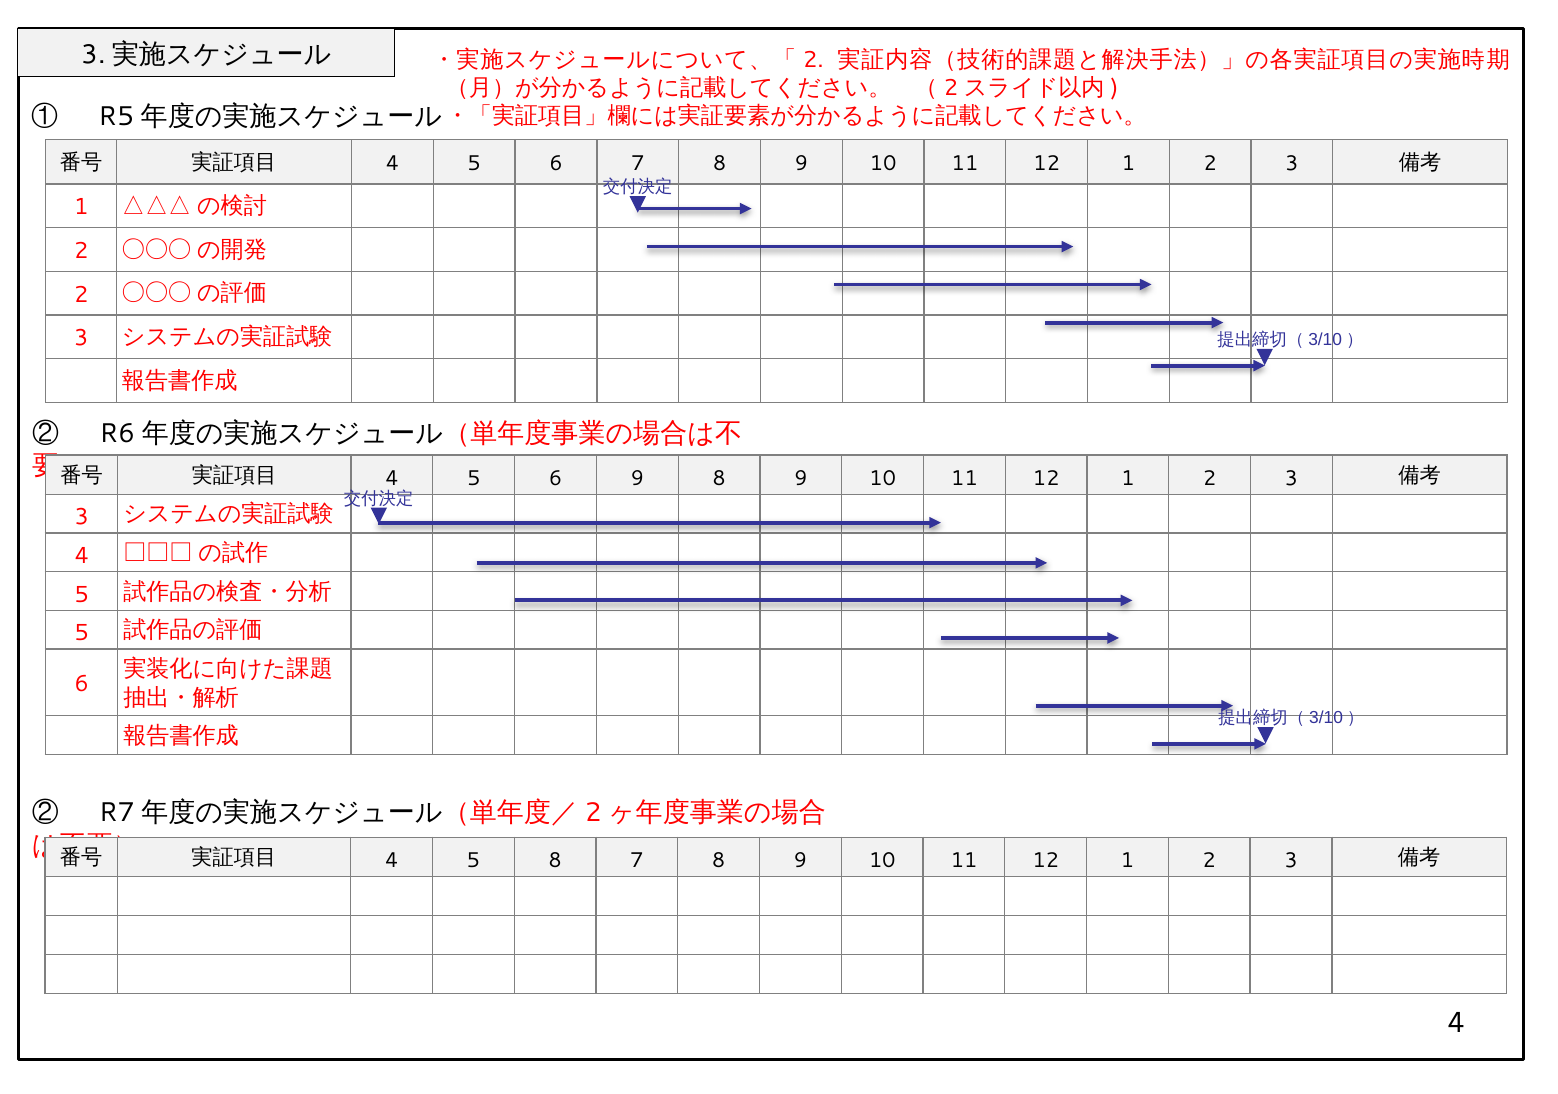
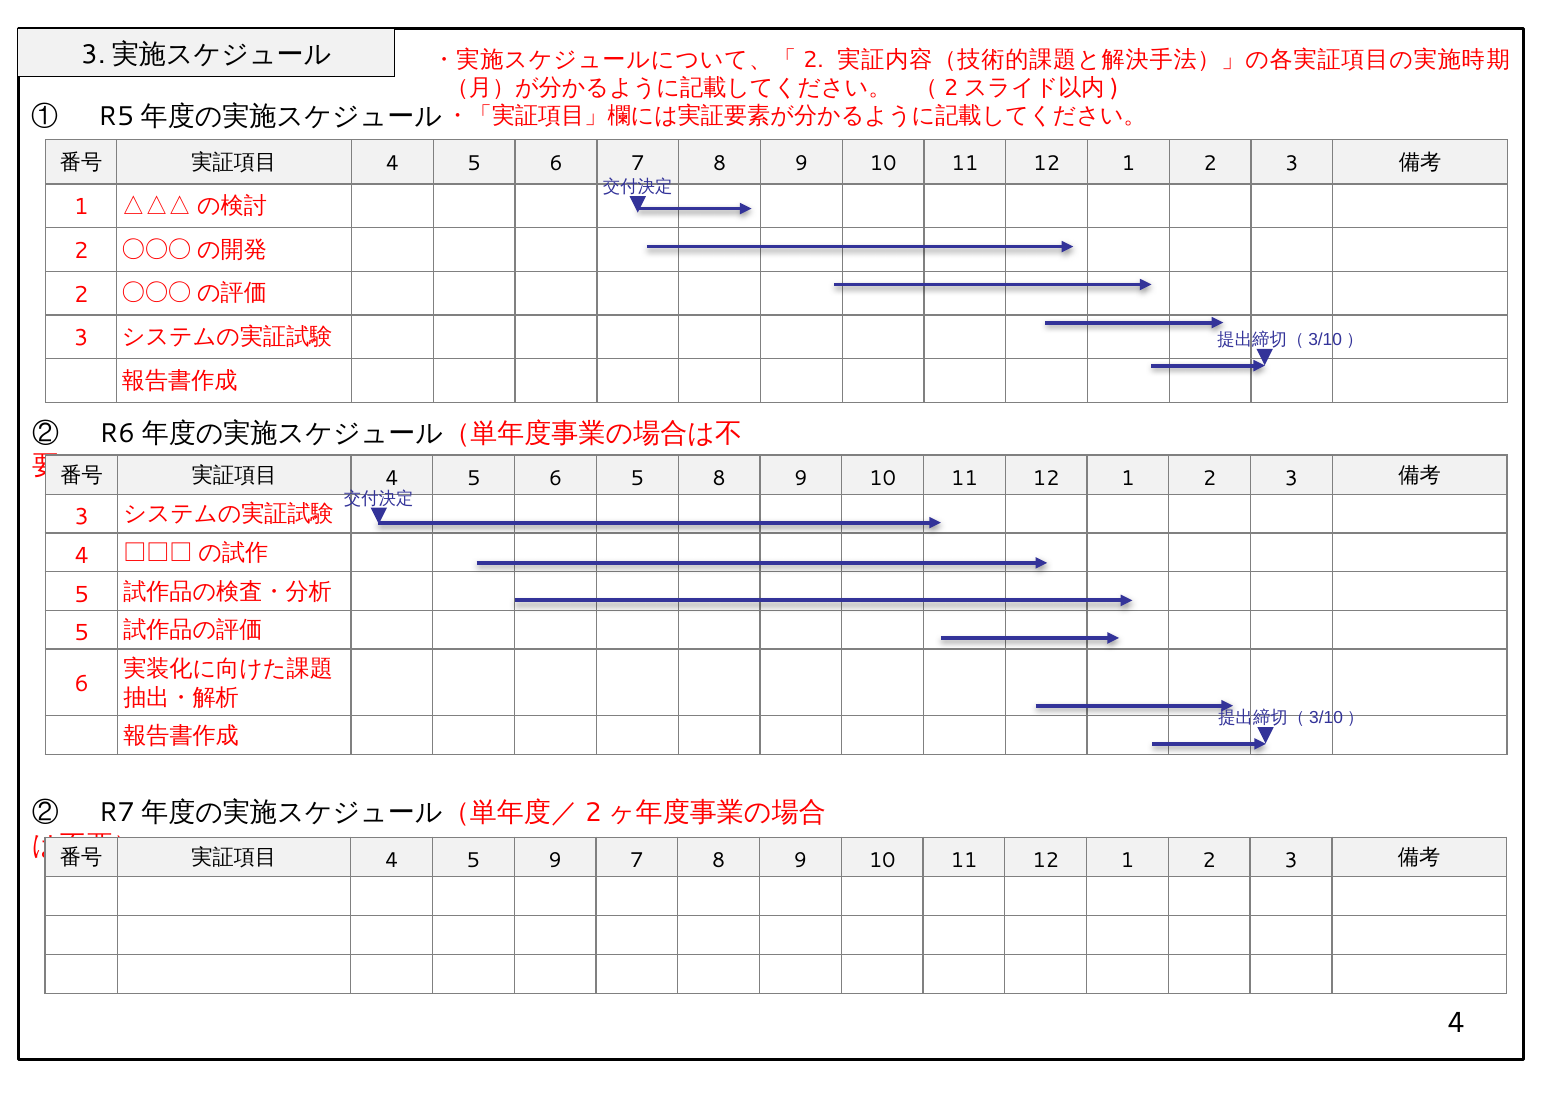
6 9: 9 -> 5 (637, 478)
5 8: 8 -> 9 (555, 860)
